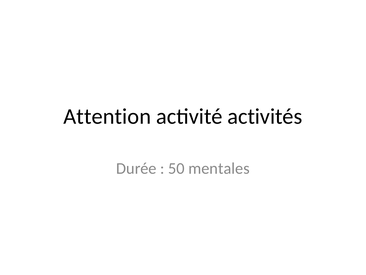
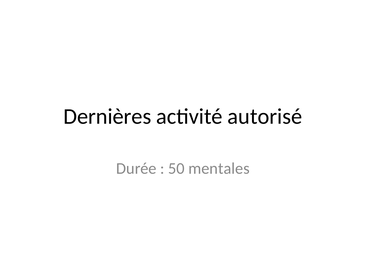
Attention: Attention -> Dernières (107, 116)
activités: activités -> autorisé (265, 116)
